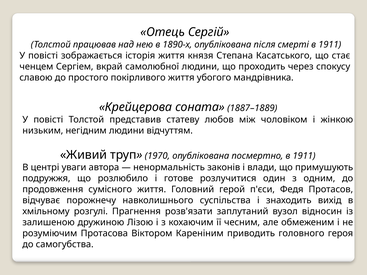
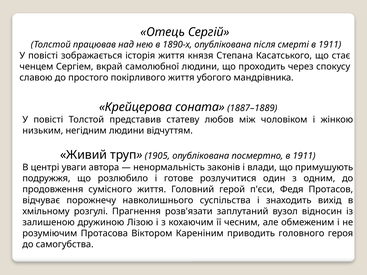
1970: 1970 -> 1905 (157, 156)
